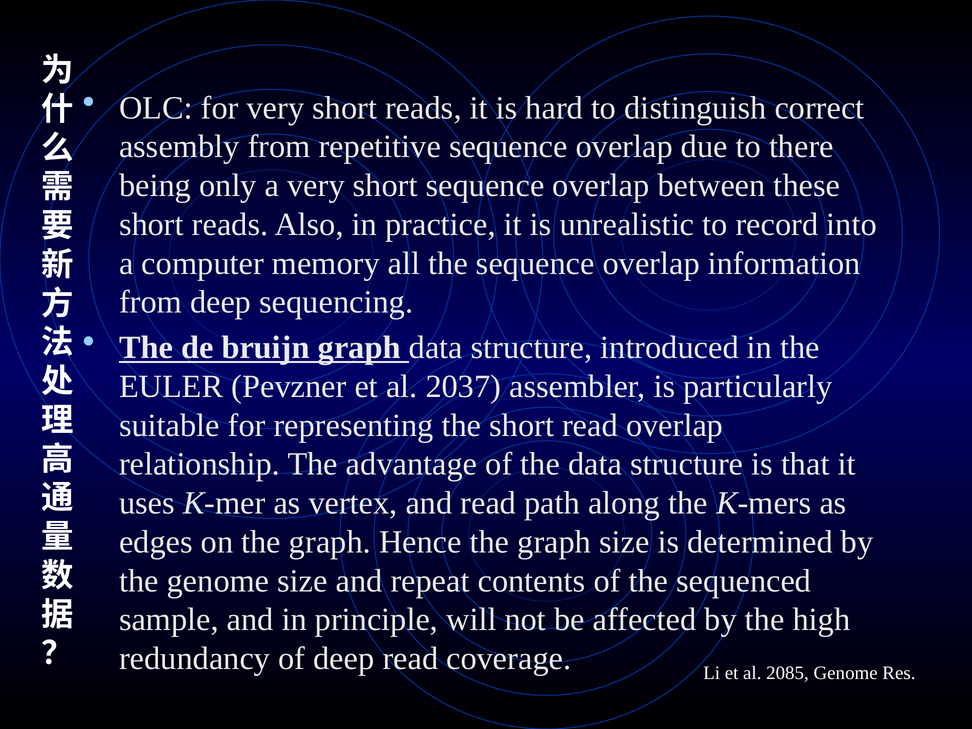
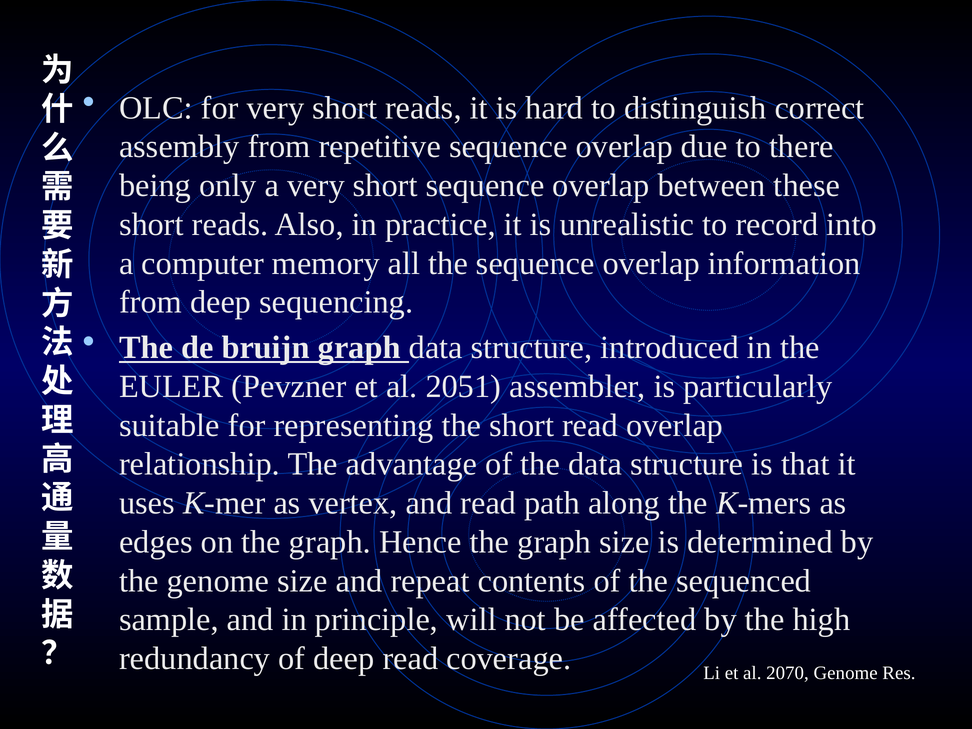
2037: 2037 -> 2051 (463, 387)
2085: 2085 -> 2070 (787, 673)
